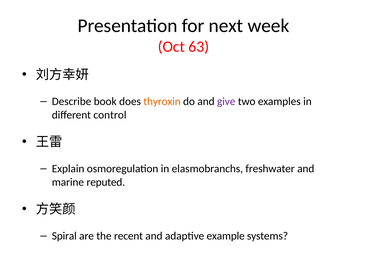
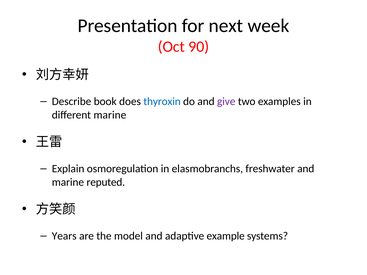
63: 63 -> 90 (199, 47)
thyroxin colour: orange -> blue (162, 102)
different control: control -> marine (110, 115)
Spiral: Spiral -> Years (64, 236)
recent: recent -> model (128, 236)
